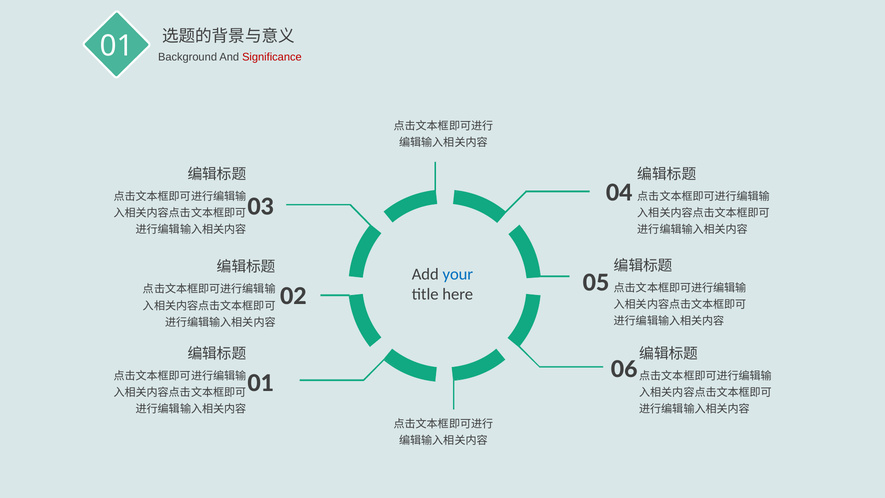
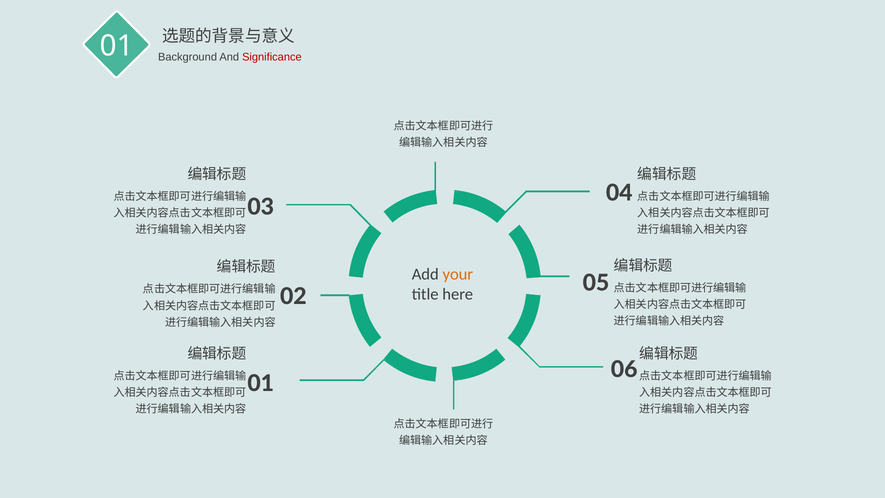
your colour: blue -> orange (458, 274)
